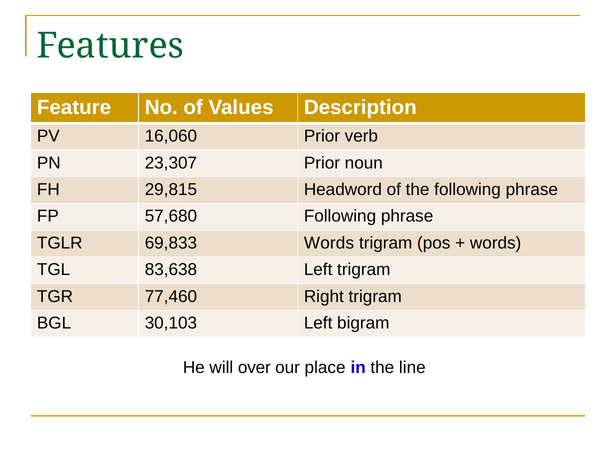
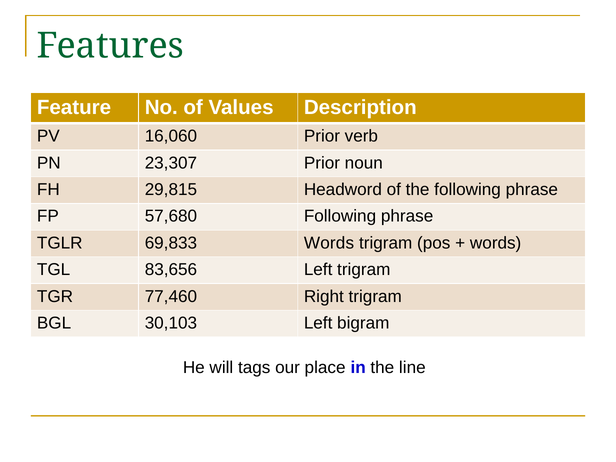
83,638: 83,638 -> 83,656 (171, 270)
over: over -> tags (254, 368)
